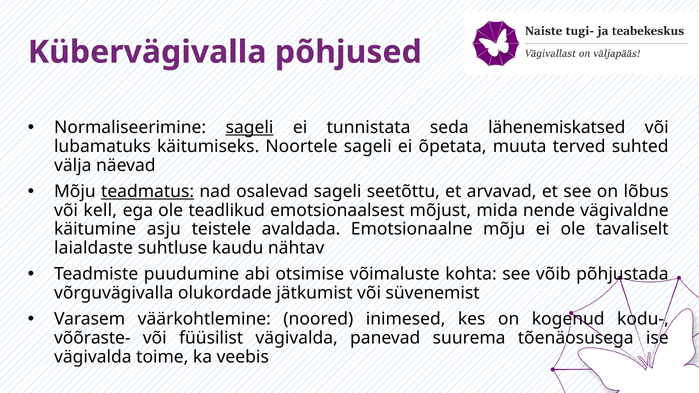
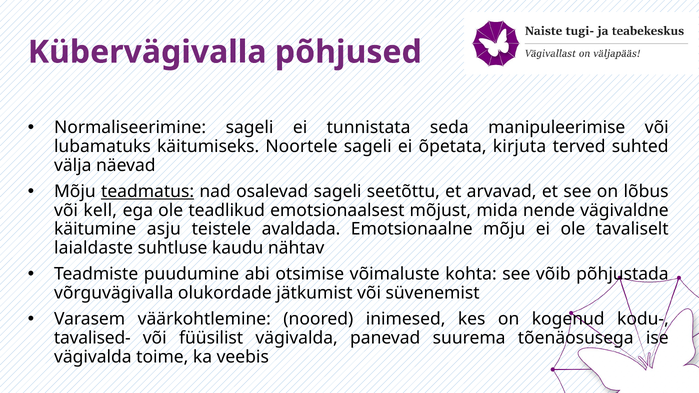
sageli underline: present -> none (250, 128)
lähenemiskatsed: lähenemiskatsed -> manipuleerimise (557, 128)
muuta: muuta -> kirjuta (520, 147)
võõraste-: võõraste- -> tavalised- (92, 338)
